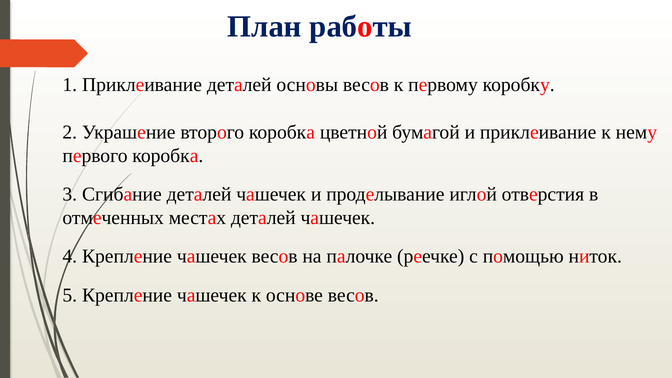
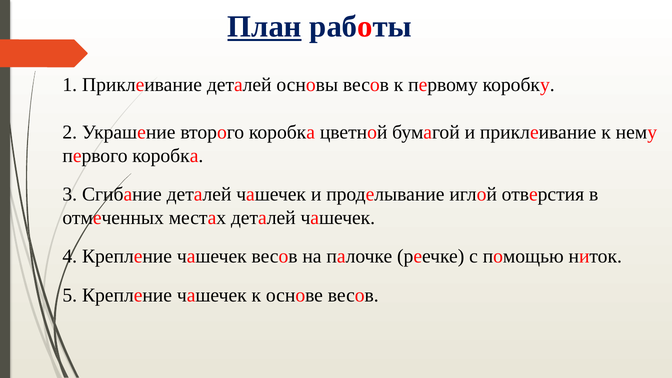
План underline: none -> present (265, 27)
